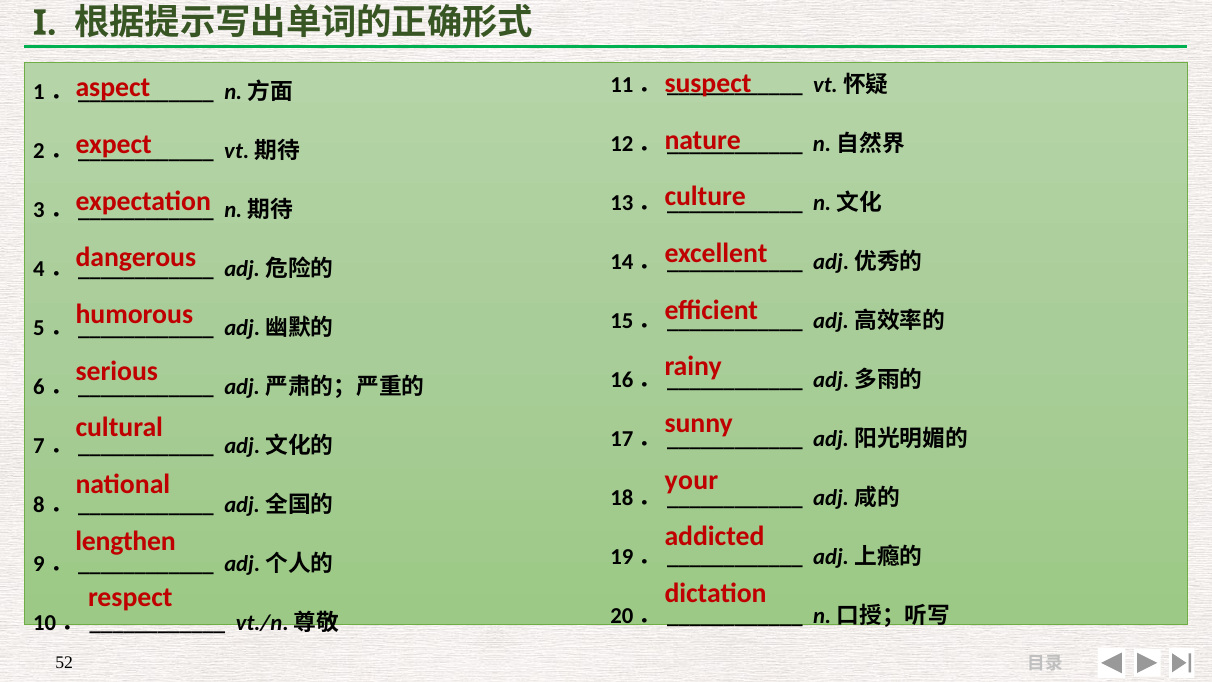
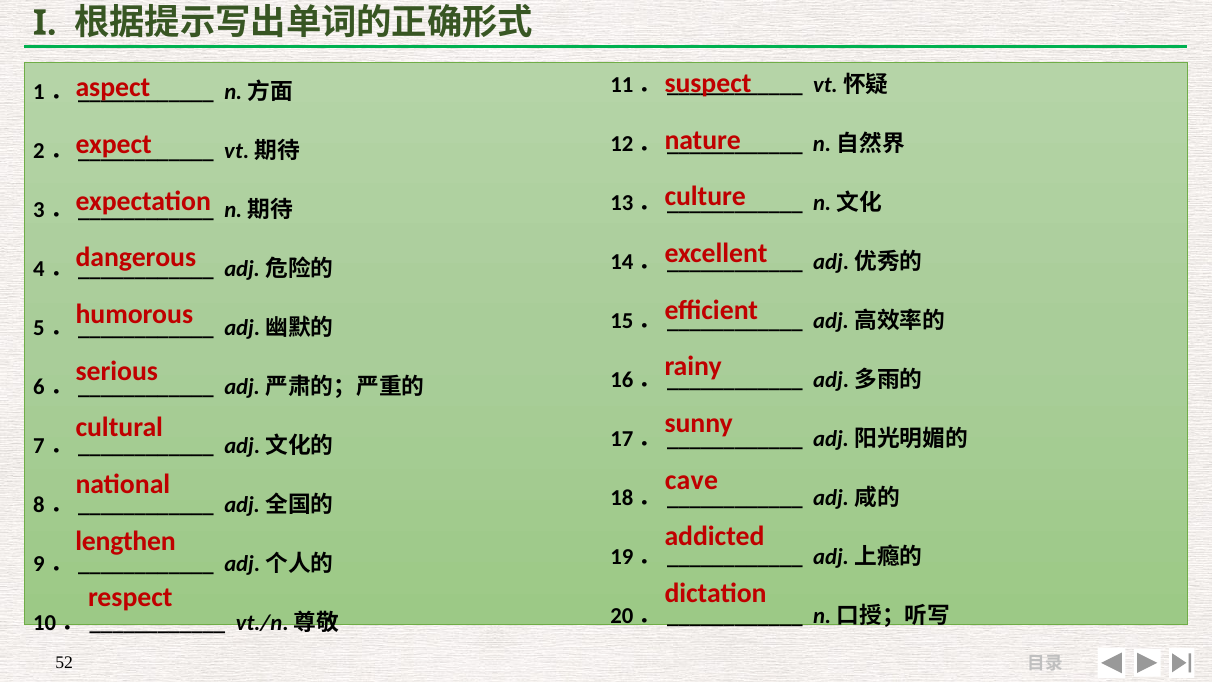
your: your -> cave (691, 480)
